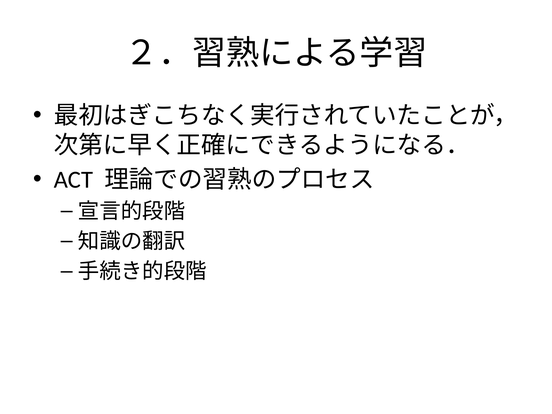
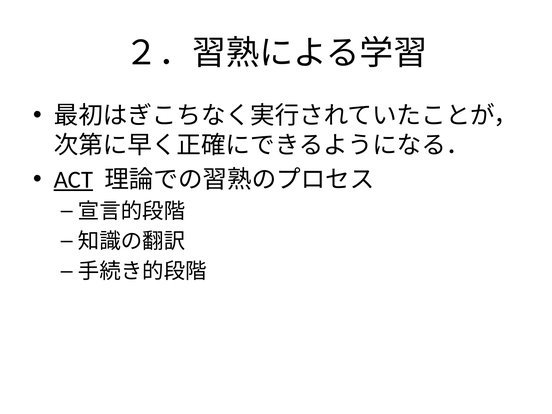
ACT underline: none -> present (73, 180)
